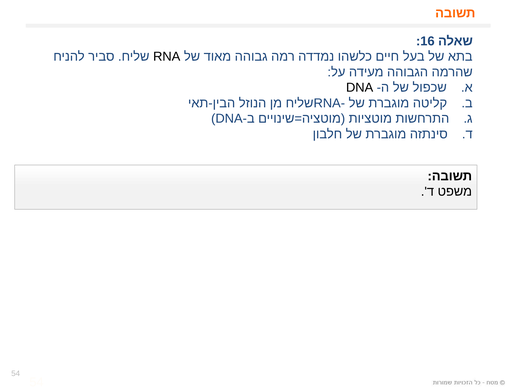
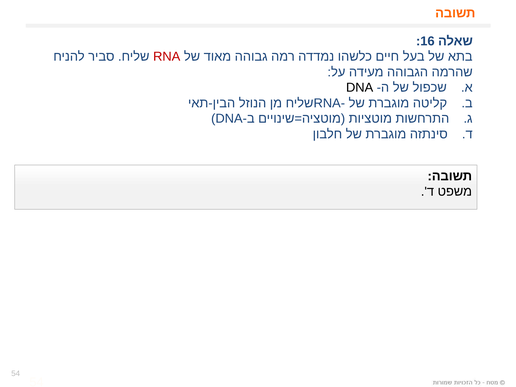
RNA colour: black -> red (167, 57)
